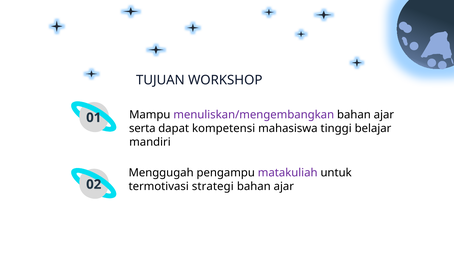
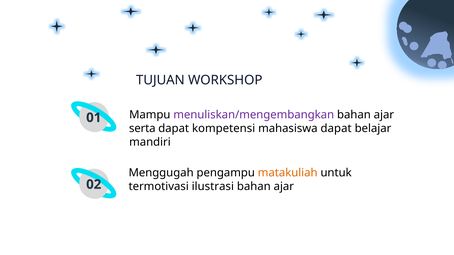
mahasiswa tinggi: tinggi -> dapat (336, 129)
matakuliah colour: purple -> orange (288, 173)
strategi: strategi -> ilustrasi (213, 187)
